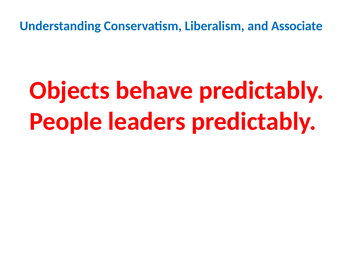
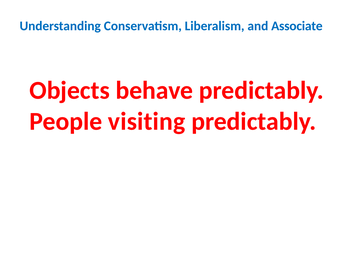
leaders: leaders -> visiting (147, 121)
